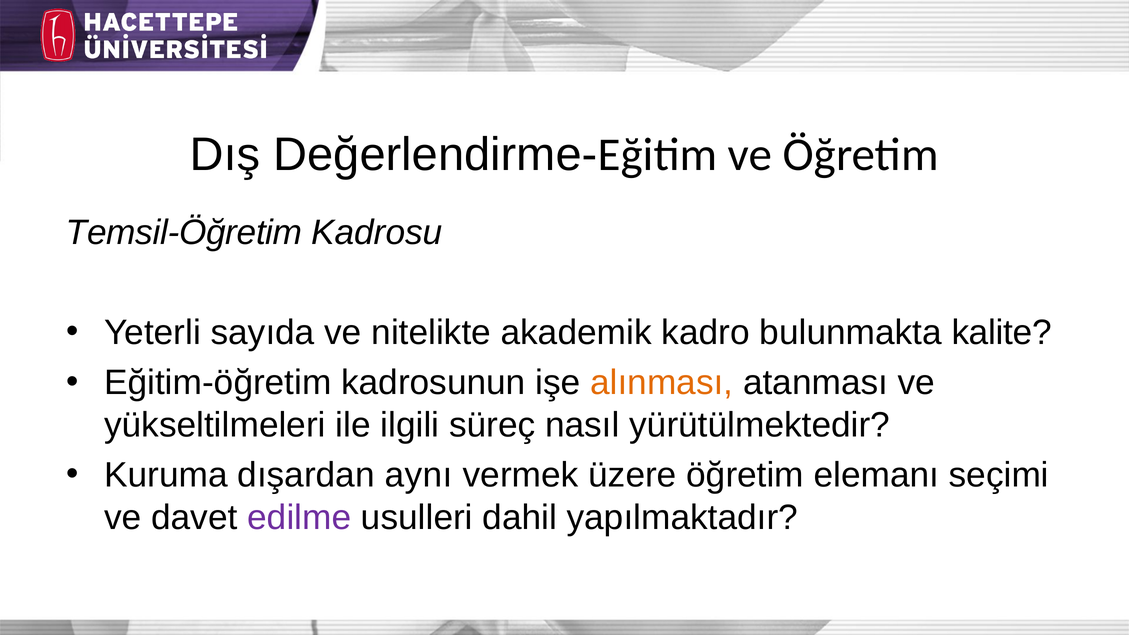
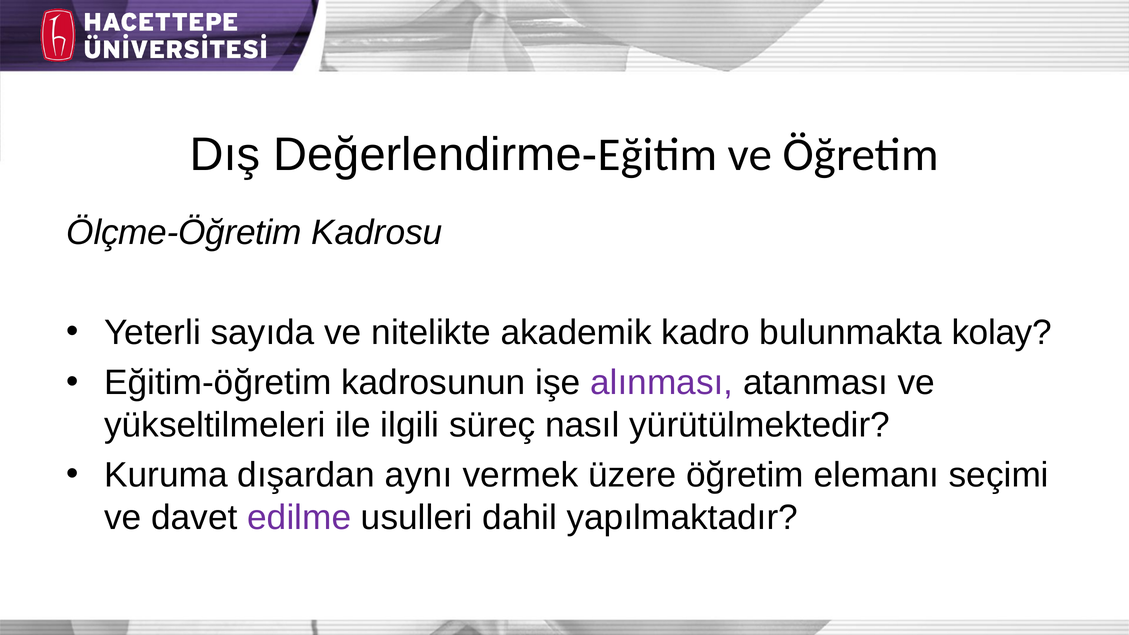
Temsil-Öğretim: Temsil-Öğretim -> Ölçme-Öğretim (184, 233)
kalite: kalite -> kolay (1002, 333)
alınması colour: orange -> purple (662, 383)
